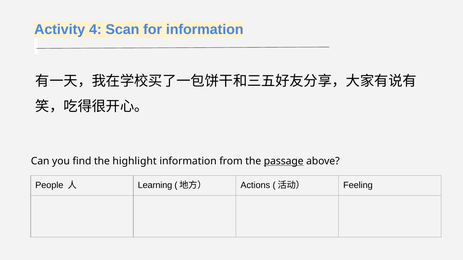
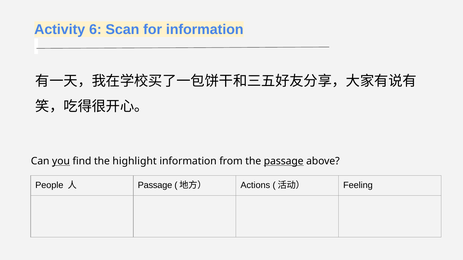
4: 4 -> 6 (95, 29)
you underline: none -> present (61, 161)
Learning: Learning -> Passage (155, 186)
